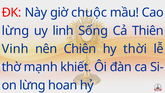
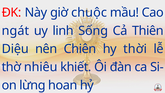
lừng: lừng -> ngát (15, 31)
Vinh: Vinh -> Diệu (15, 49)
mạnh: mạnh -> nhiêu (41, 67)
